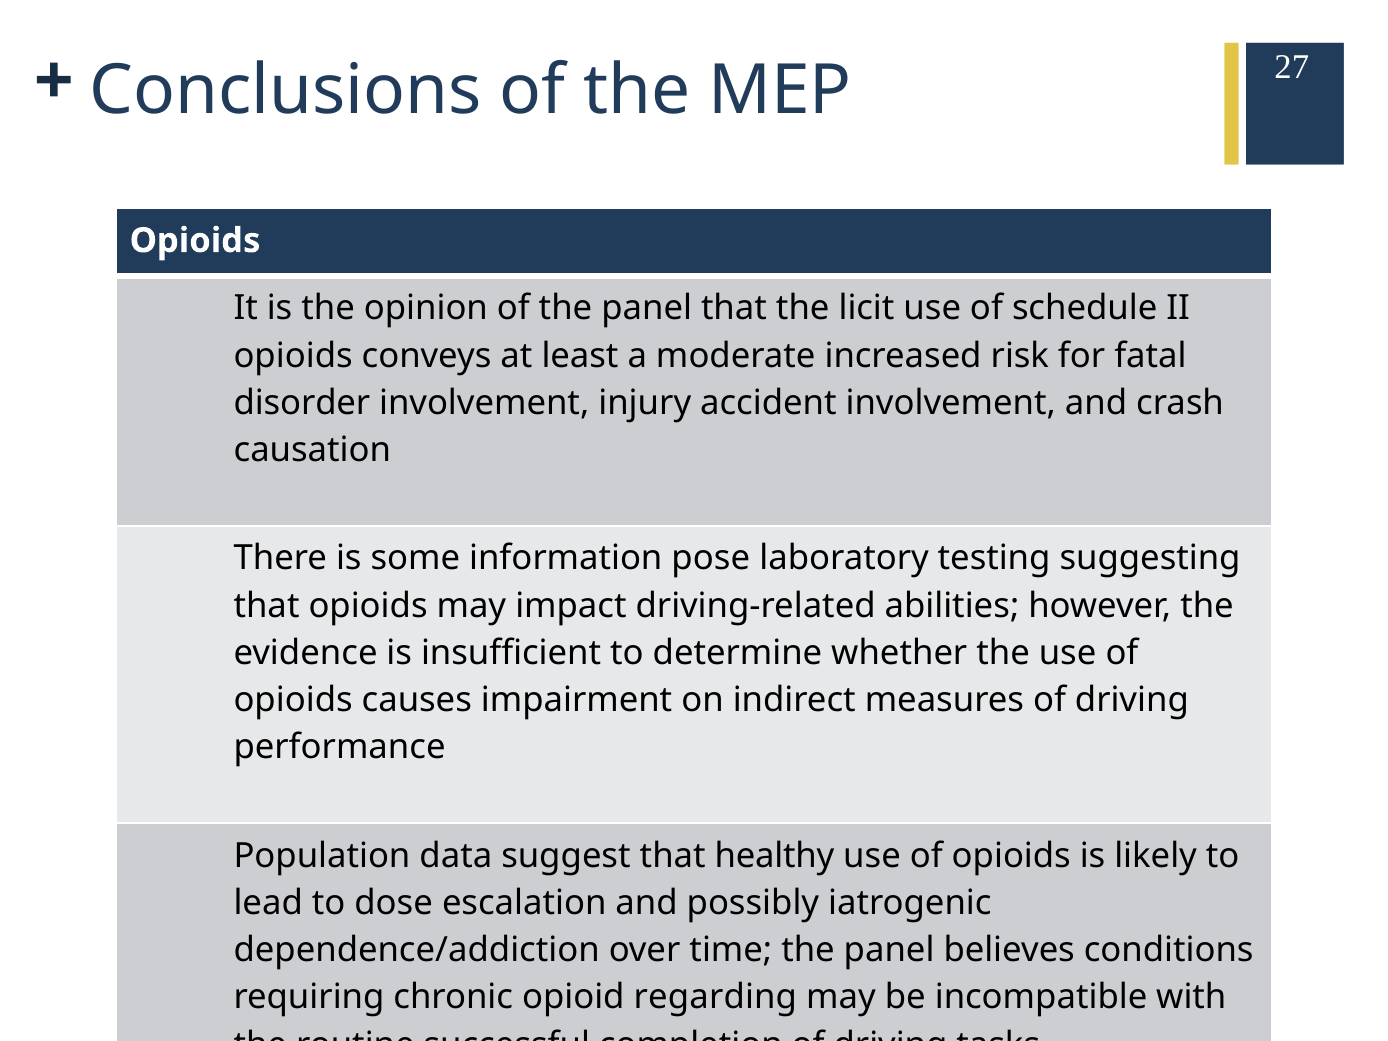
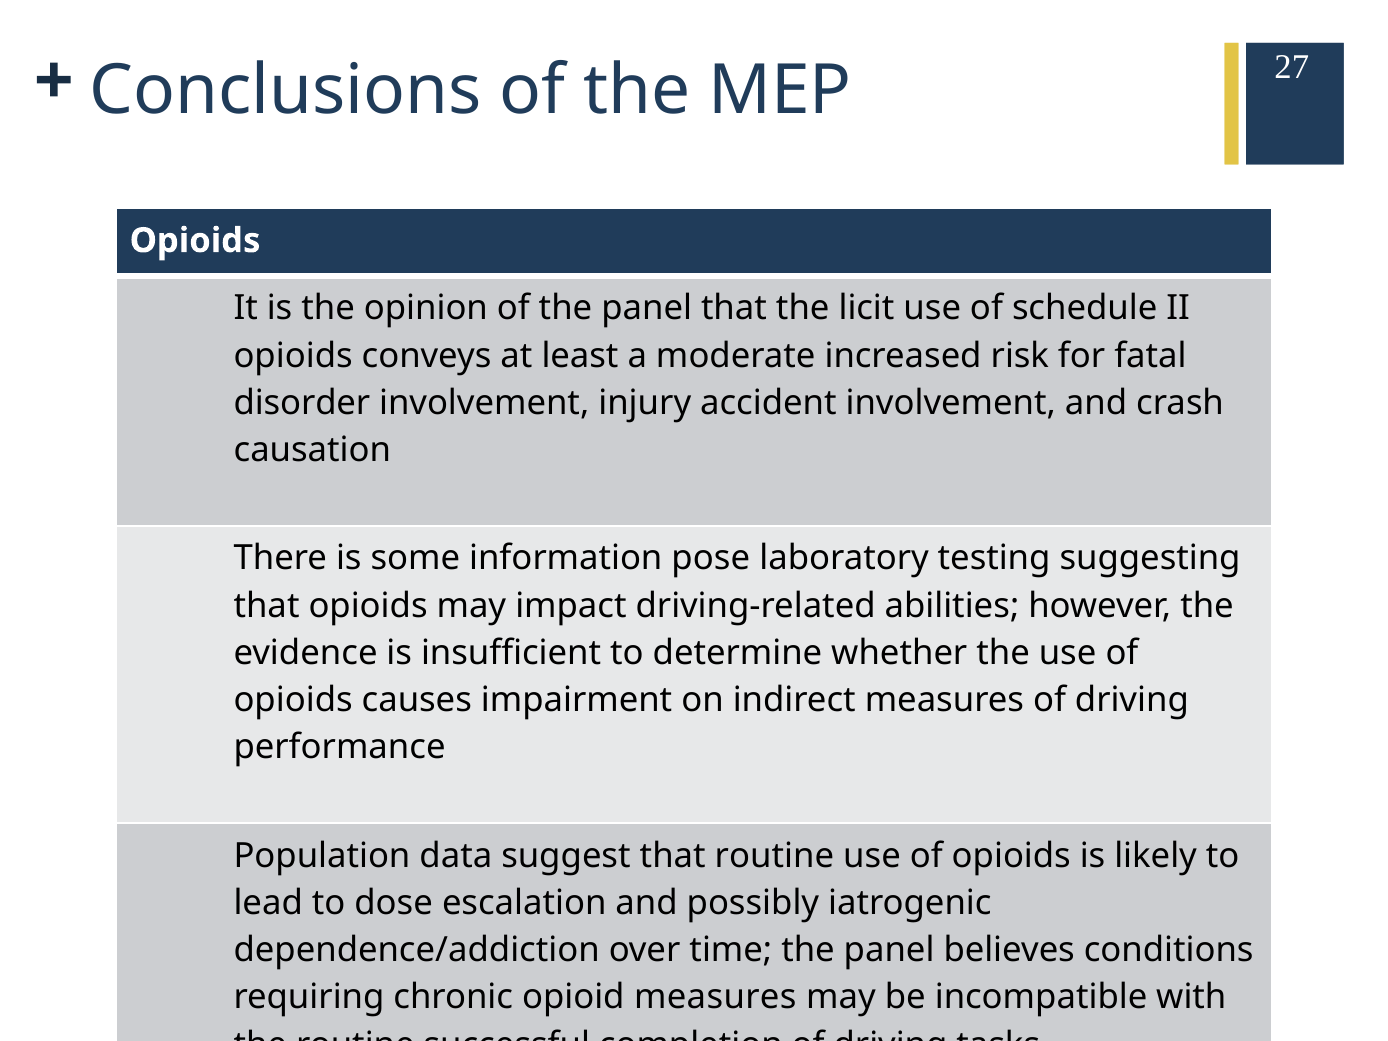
that healthy: healthy -> routine (774, 856)
opioid regarding: regarding -> measures (715, 997)
